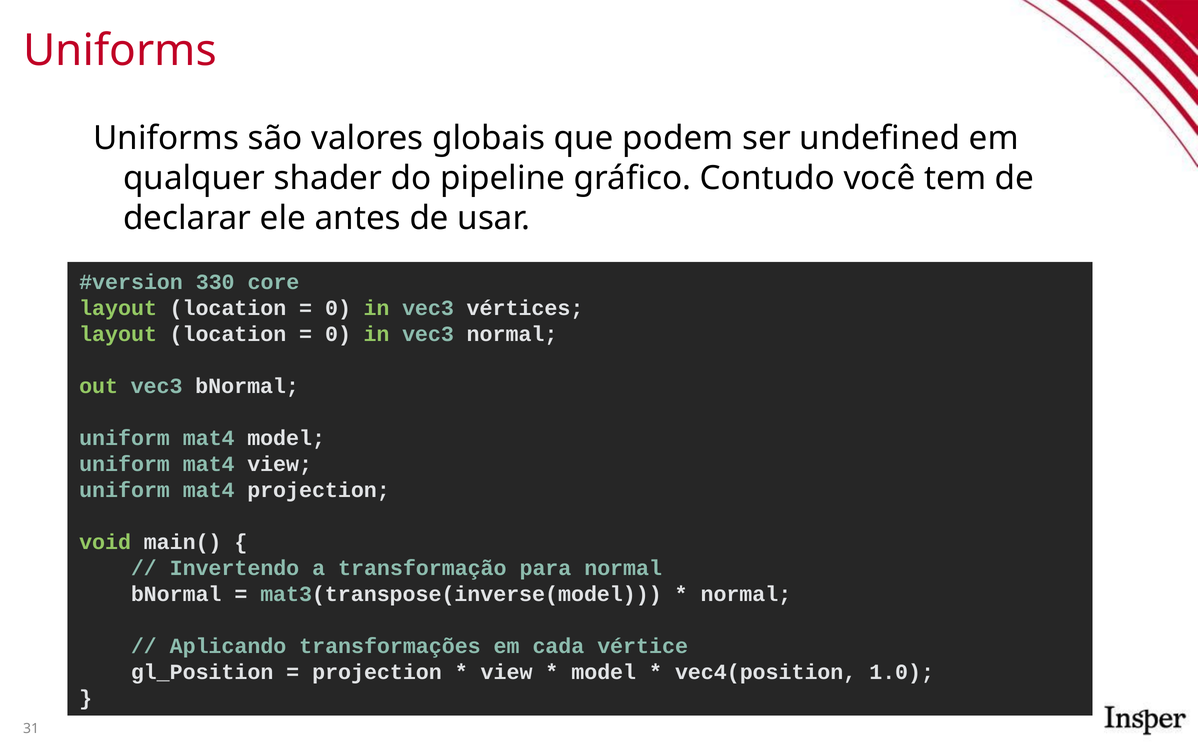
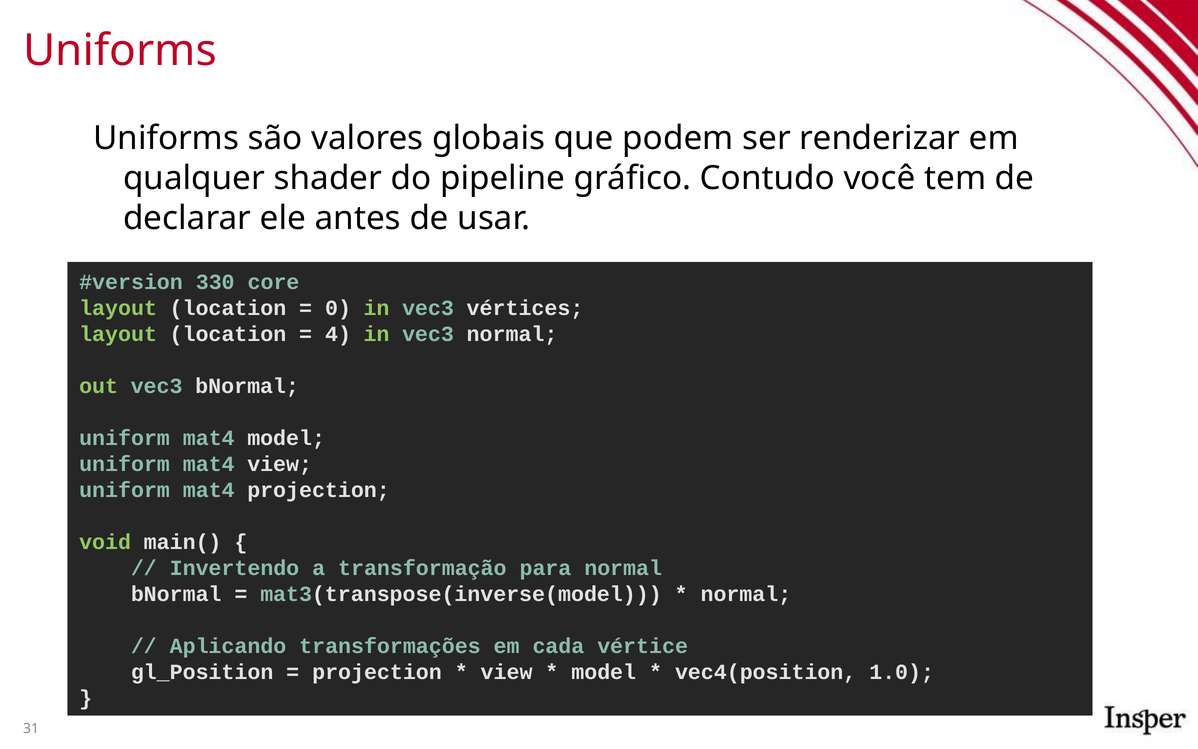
undefined: undefined -> renderizar (880, 138)
0: 0 -> 4 (338, 334)
